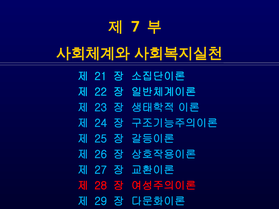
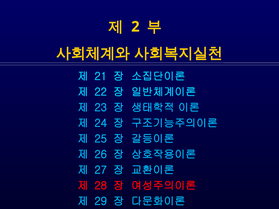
7: 7 -> 2 (135, 27)
